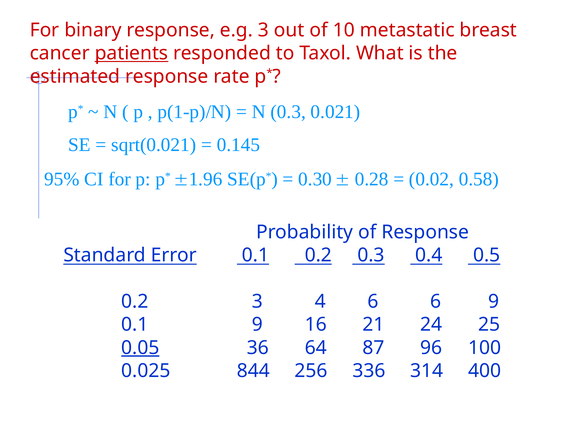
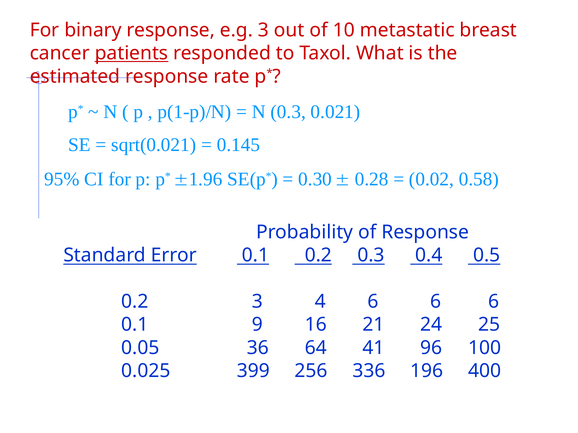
6 6 9: 9 -> 6 (494, 302)
0.05 underline: present -> none (140, 348)
87: 87 -> 41 (374, 348)
844: 844 -> 399 (253, 371)
314: 314 -> 196 (427, 371)
